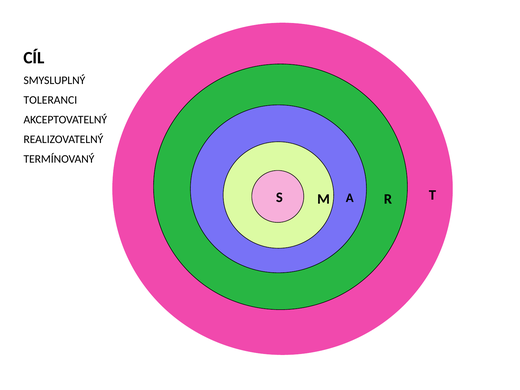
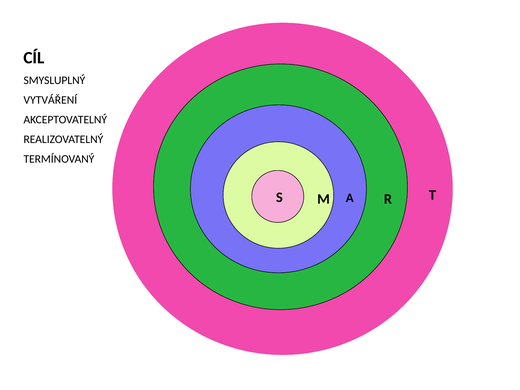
TOLERANCI: TOLERANCI -> VYTVÁŘENÍ (50, 100)
